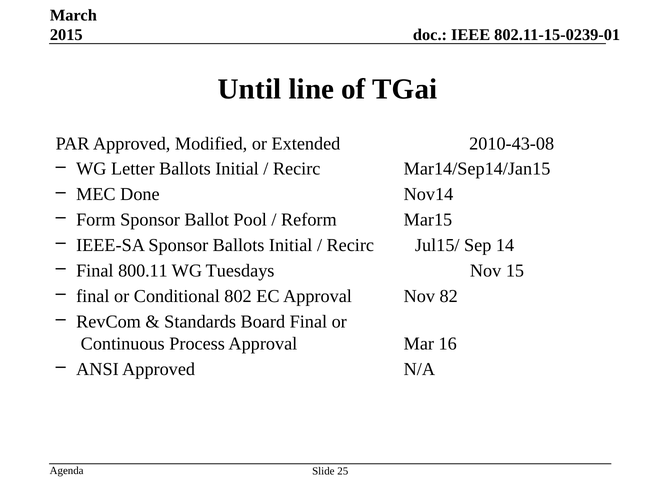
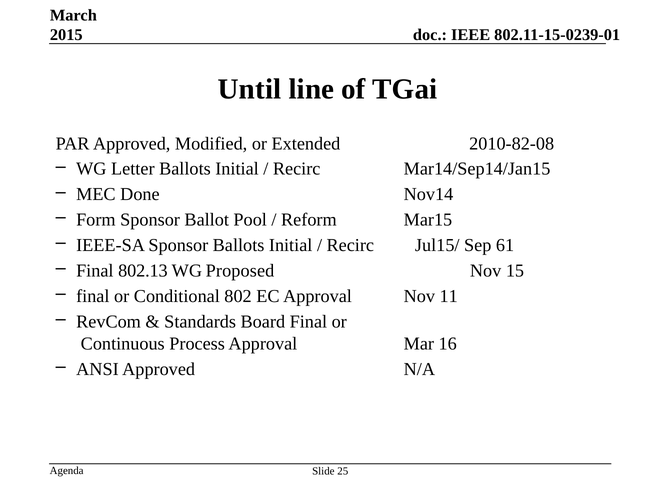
2010-43-08: 2010-43-08 -> 2010-82-08 (512, 144)
14: 14 -> 61 (505, 245)
800.11: 800.11 -> 802.13 (143, 271)
Tuesdays: Tuesdays -> Proposed (240, 271)
82: 82 -> 11 (449, 296)
